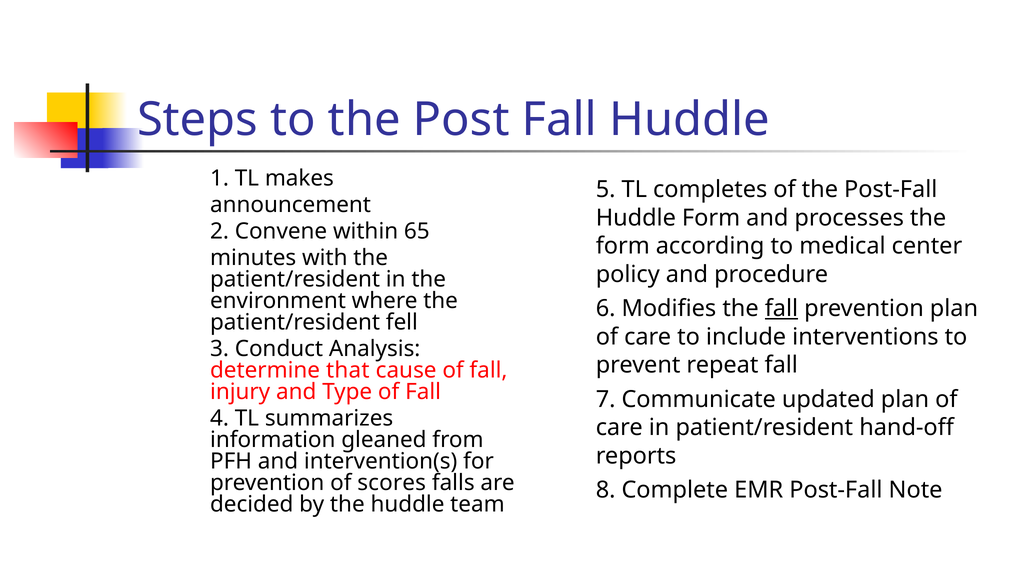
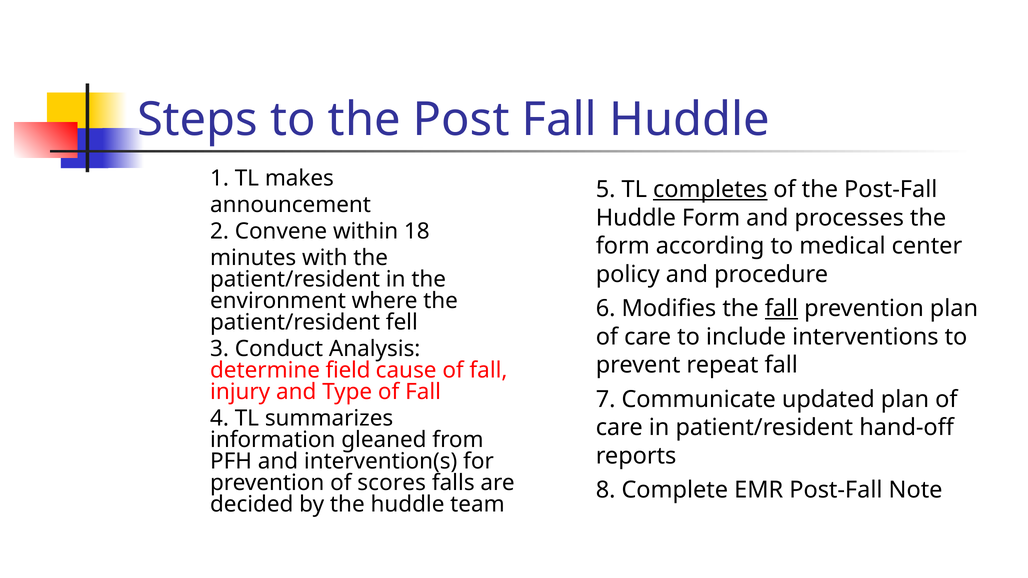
completes underline: none -> present (710, 190)
65: 65 -> 18 (417, 231)
that: that -> field (348, 370)
